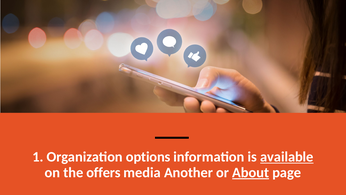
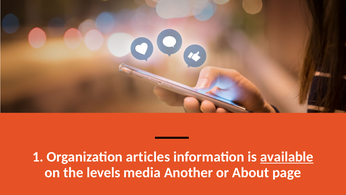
options: options -> articles (148, 157)
offers: offers -> levels (103, 172)
About underline: present -> none (251, 172)
